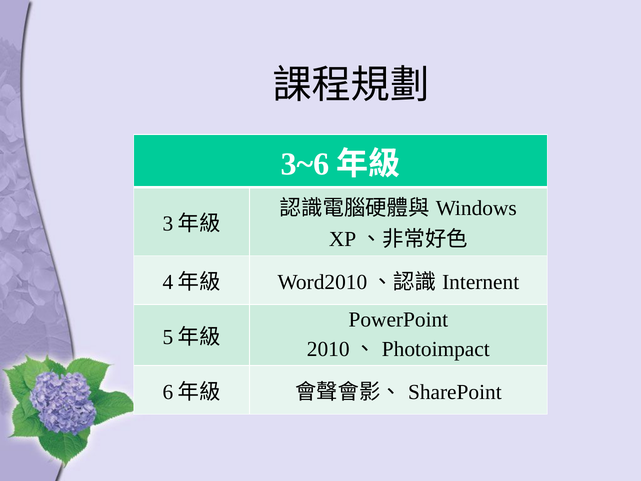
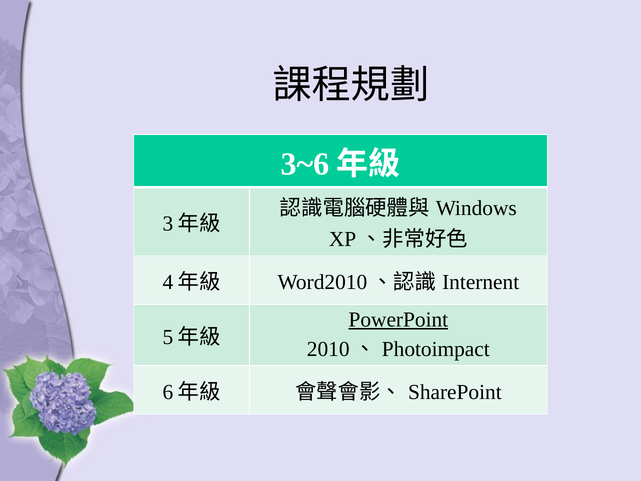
PowerPoint underline: none -> present (398, 319)
